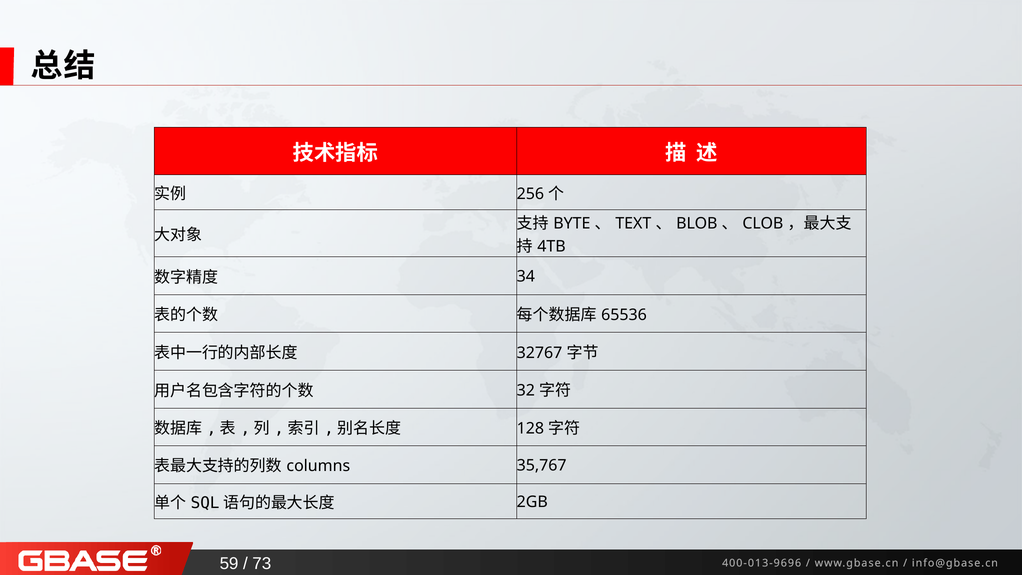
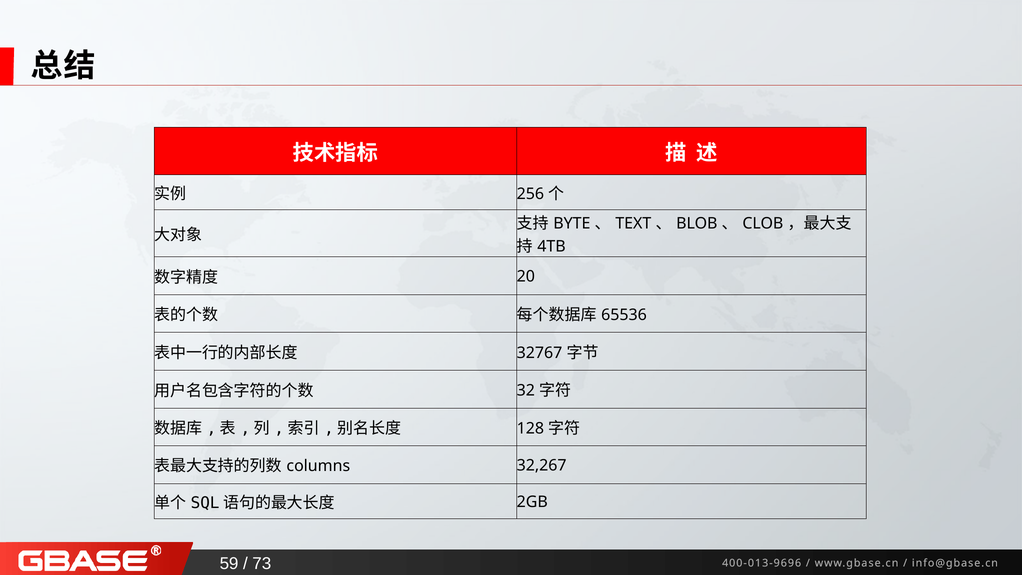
34: 34 -> 20 (526, 276)
35,767: 35,767 -> 32,267 (542, 465)
